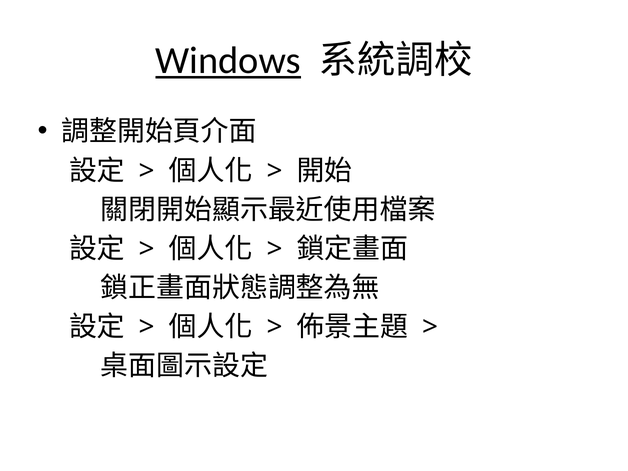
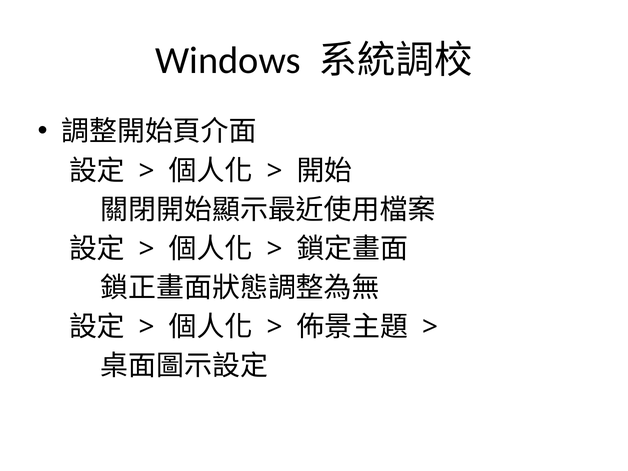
Windows underline: present -> none (228, 61)
